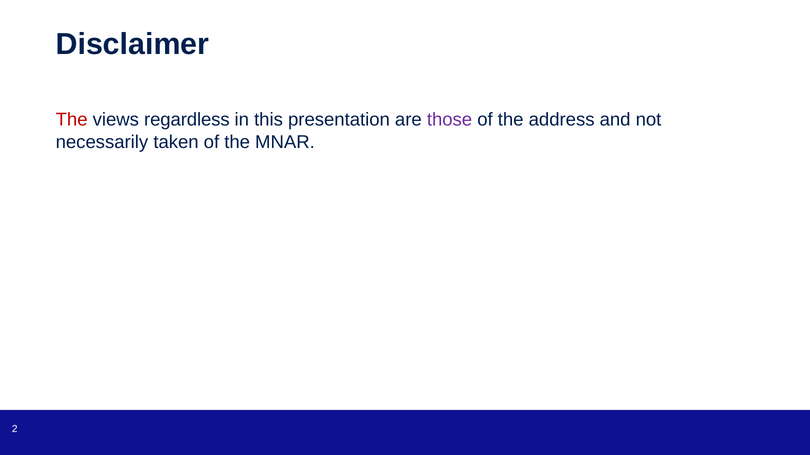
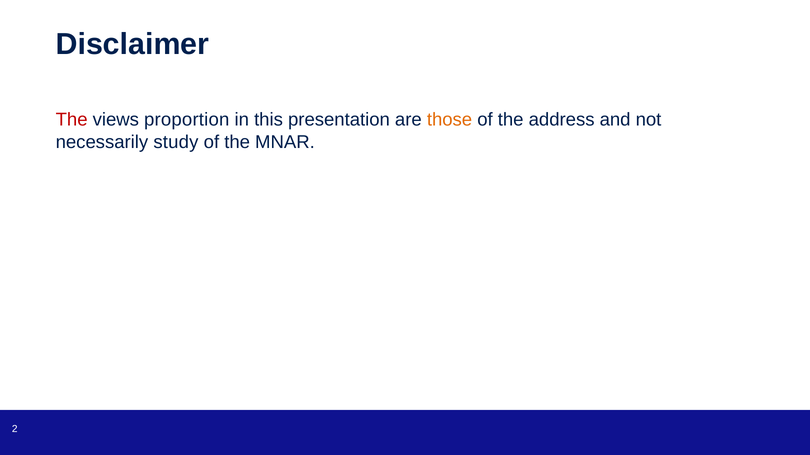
regardless: regardless -> proportion (187, 120)
those colour: purple -> orange (450, 120)
taken: taken -> study (176, 142)
